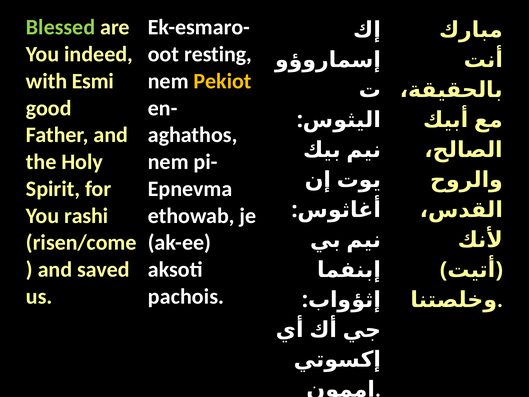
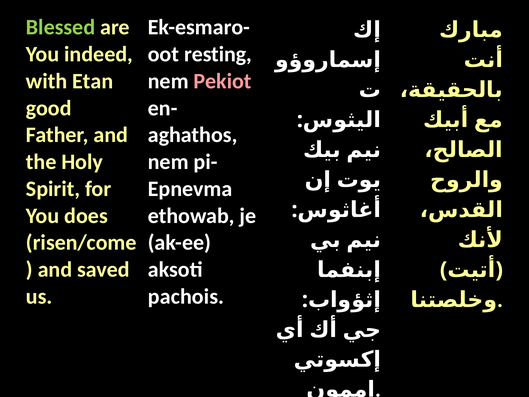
Esmi: Esmi -> Etan (93, 81)
Pekiot colour: yellow -> pink (223, 81)
rashi: rashi -> does (86, 216)
